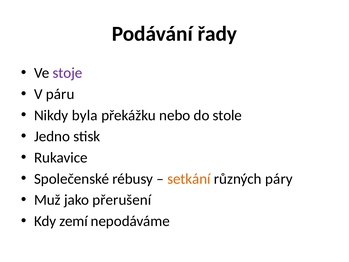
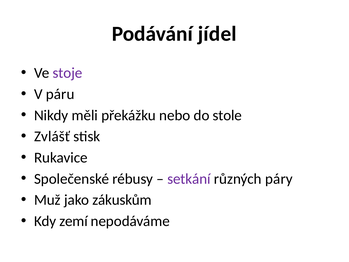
řady: řady -> jídel (217, 34)
byla: byla -> měli (85, 115)
Jedno: Jedno -> Zvlášť (52, 136)
setkání colour: orange -> purple (189, 179)
přerušení: přerušení -> zákuskům (122, 200)
